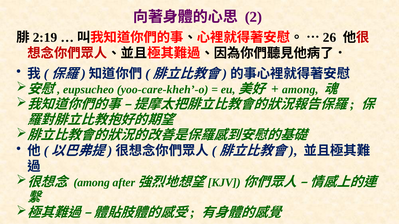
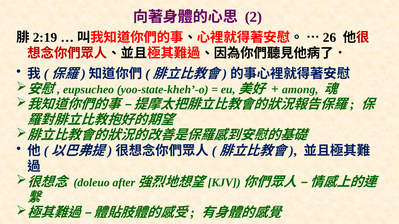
yoo-care-kheh’-o: yoo-care-kheh’-o -> yoo-state-kheh’-o (163, 90)
among: among -> doleuo (92, 183)
